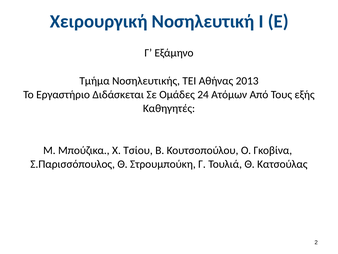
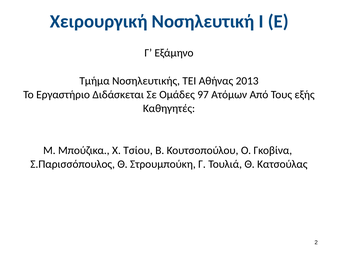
24: 24 -> 97 (203, 94)
